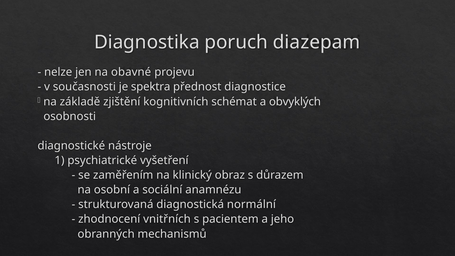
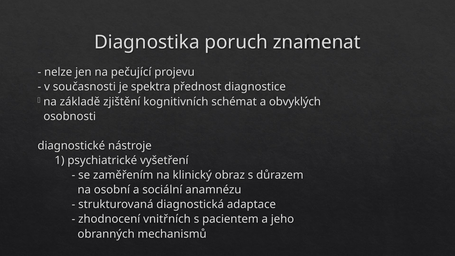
diazepam: diazepam -> znamenat (317, 42)
obavné: obavné -> pečující (131, 72)
normální: normální -> adaptace (251, 204)
